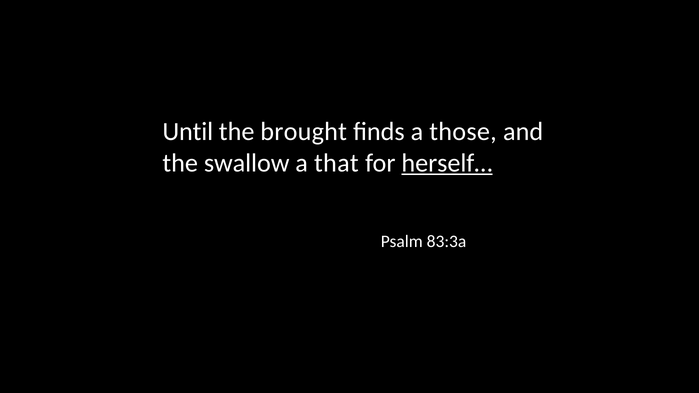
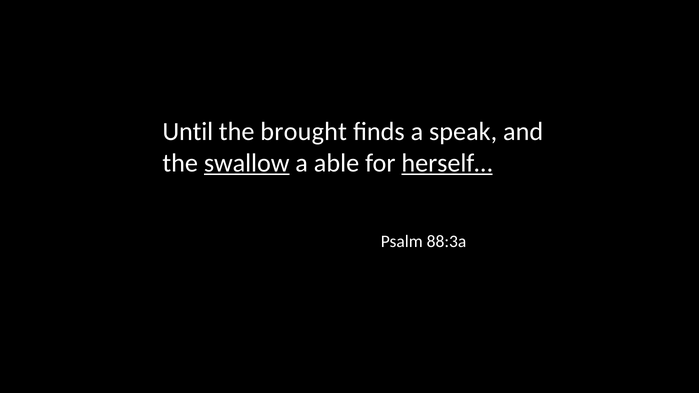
those: those -> speak (463, 132)
swallow underline: none -> present (247, 163)
that: that -> able (337, 163)
83:3a: 83:3a -> 88:3a (446, 241)
